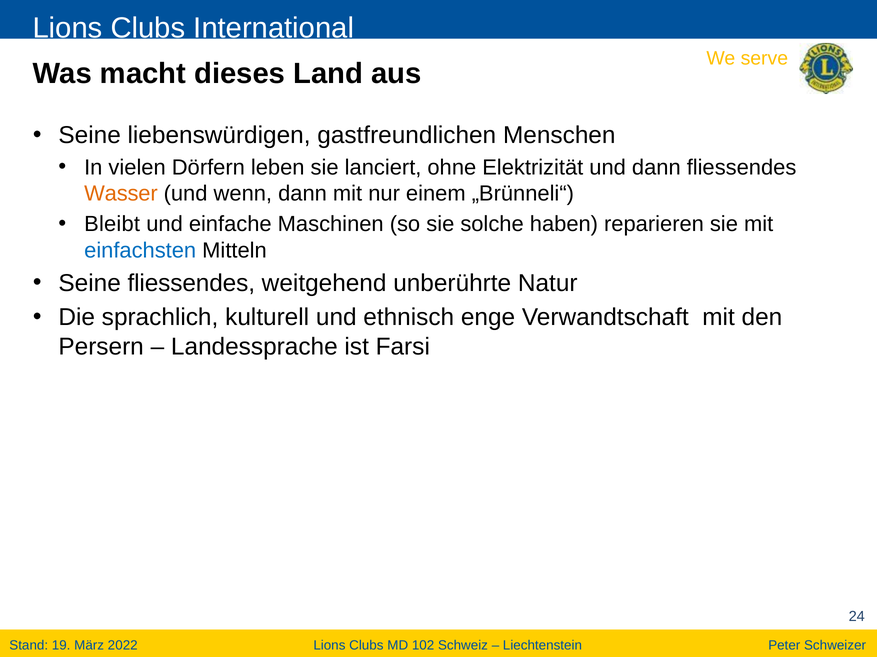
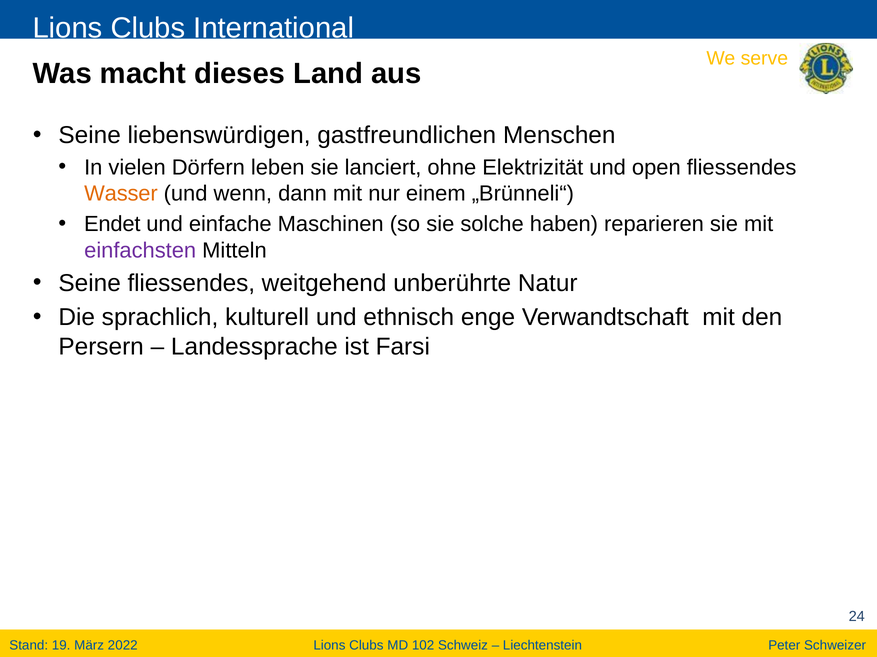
und dann: dann -> open (656, 168)
Bleibt: Bleibt -> Endet (112, 225)
einfachsten colour: blue -> purple (140, 251)
